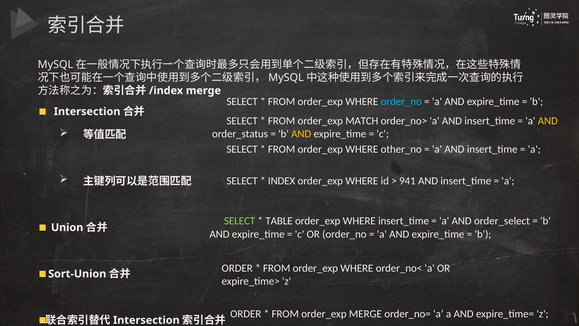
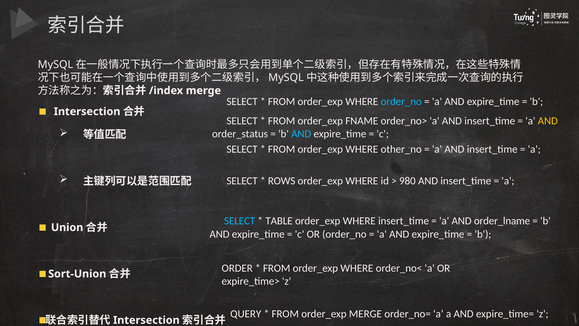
MATCH: MATCH -> FNAME (362, 121)
AND colour: yellow -> light blue (301, 134)
INDEX: INDEX -> ROWS (282, 181)
941: 941 -> 980 (407, 181)
SELECT colour: light green -> light blue (240, 221)
order_select: order_select -> order_lname (502, 221)
ORDER: ORDER -> QUERY (246, 314)
